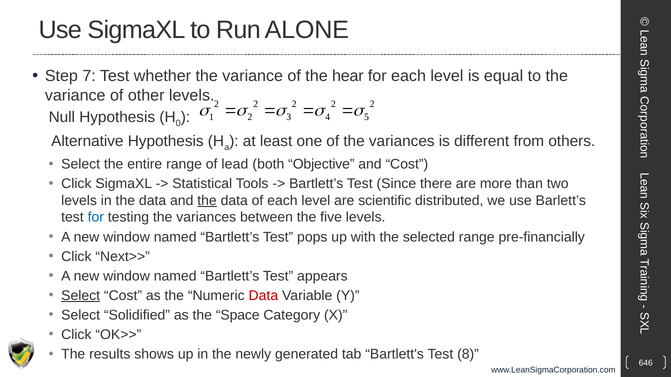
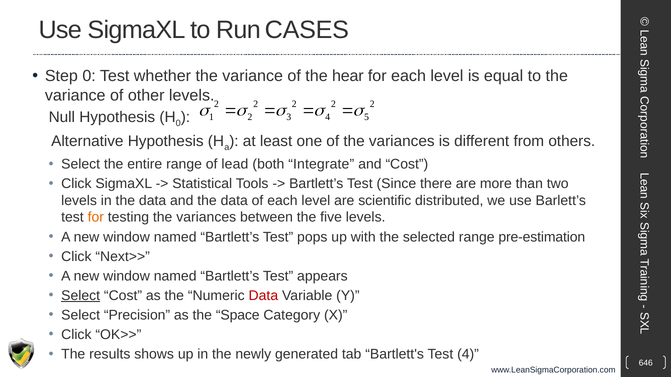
ALONE: ALONE -> CASES (307, 30)
Step 7: 7 -> 0 (89, 76)
Objective: Objective -> Integrate (321, 164)
the underline: present -> none (207, 201)
for colour: blue -> orange (96, 218)
pre-financially: pre-financially -> pre-estimation (542, 237)
Solidified: Solidified -> Precision (137, 315)
Test 8: 8 -> 4 (468, 355)
